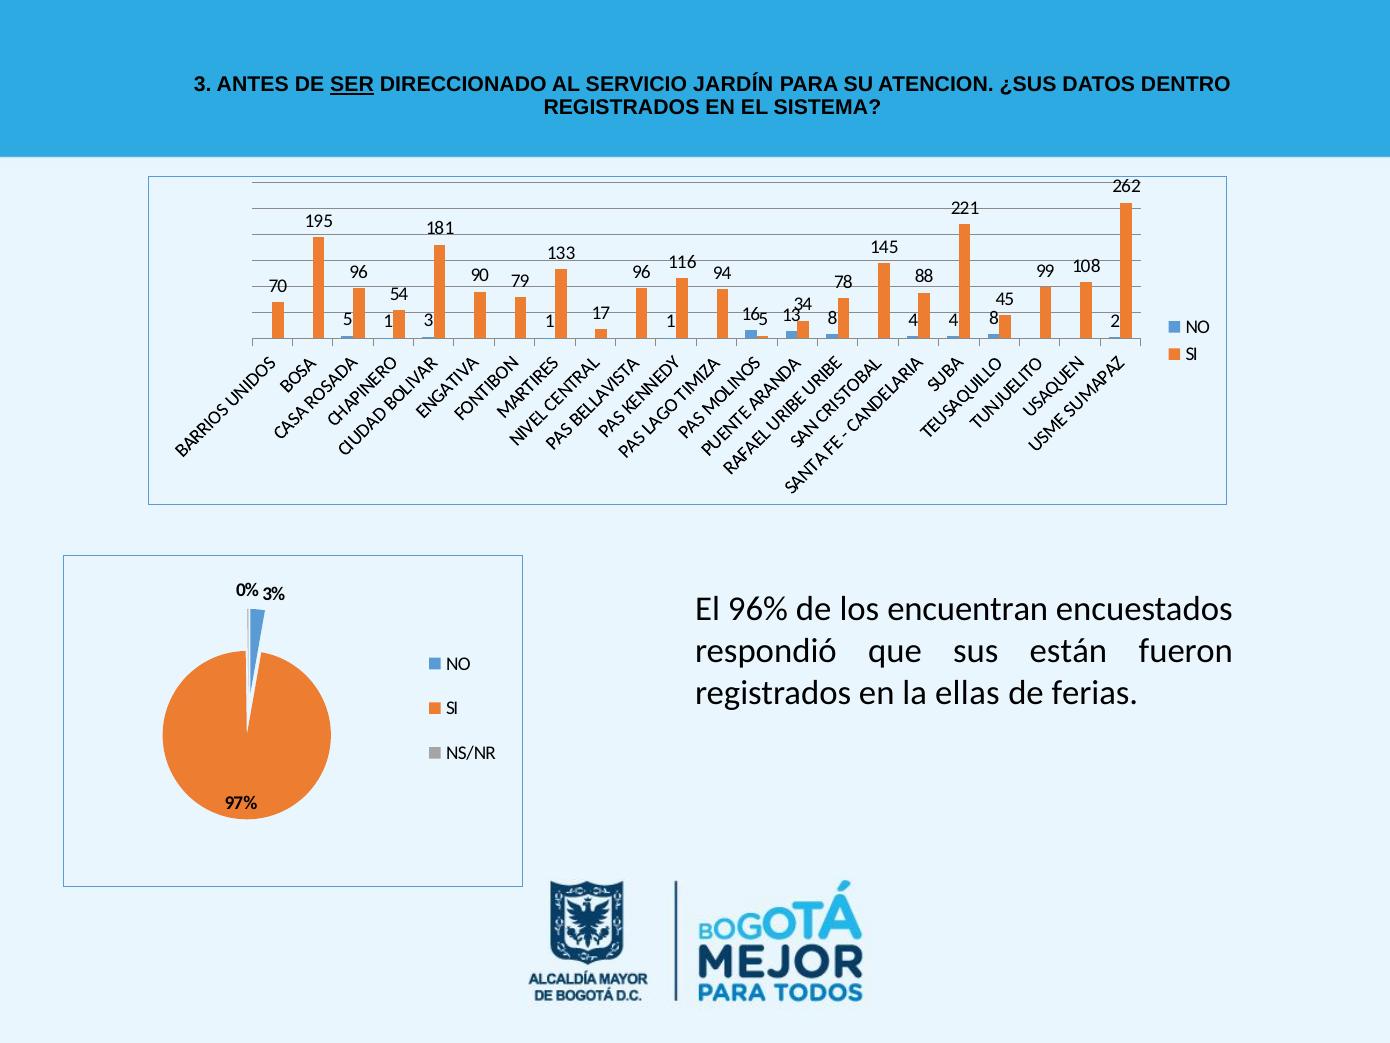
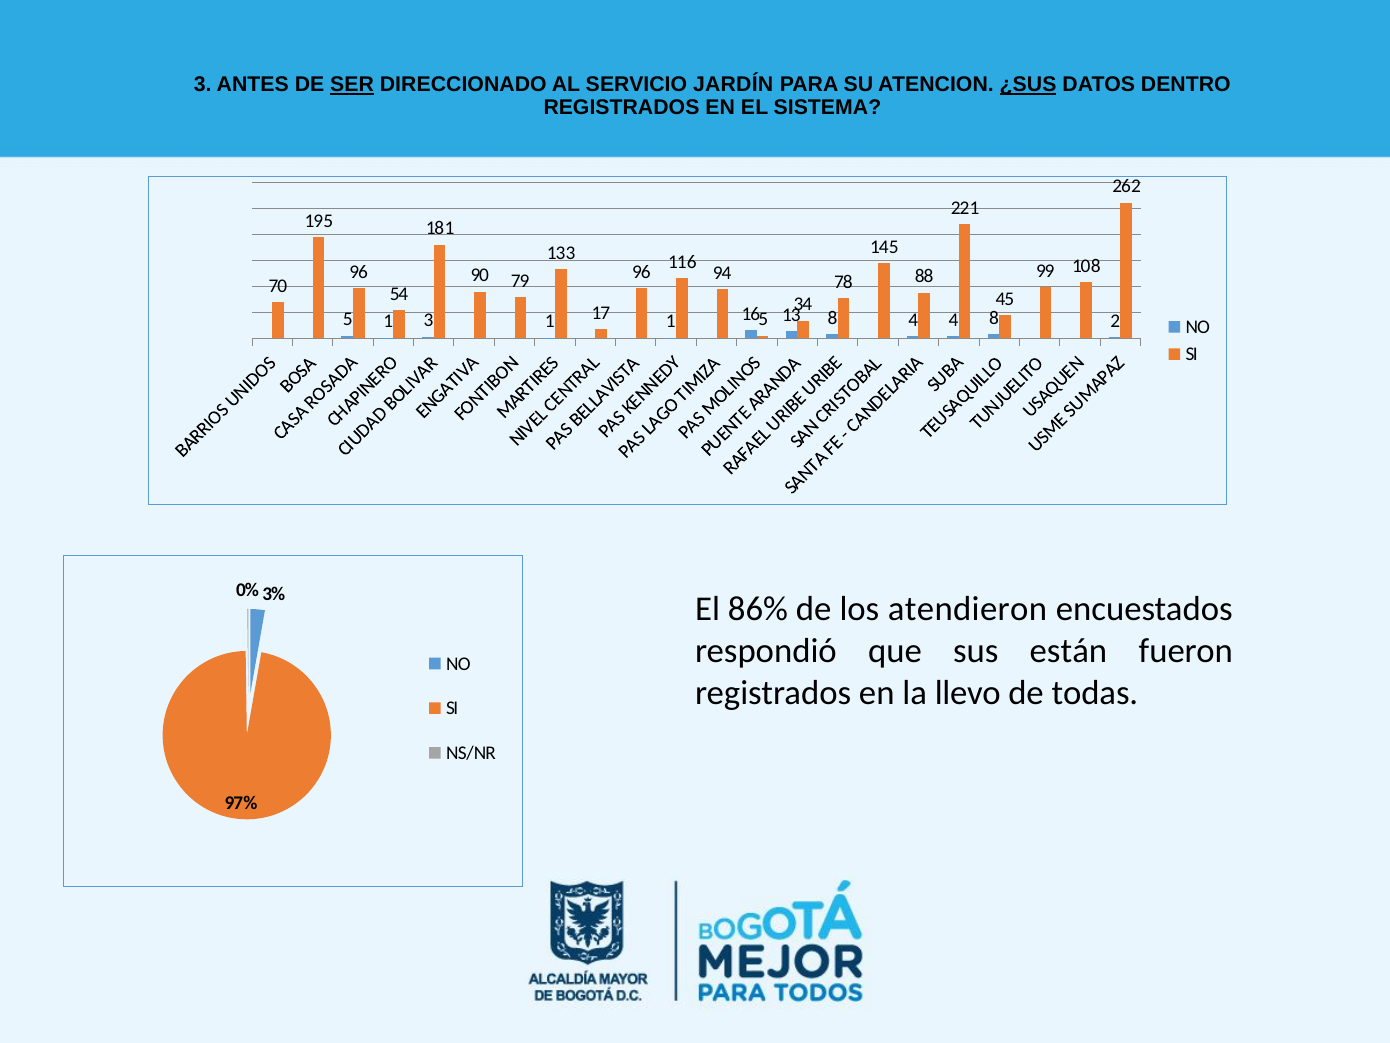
¿SUS underline: none -> present (1028, 85)
96%: 96% -> 86% (758, 609)
encuentran: encuentran -> atendieron (967, 609)
ellas: ellas -> llevo (968, 693)
ferias: ferias -> todas (1095, 693)
